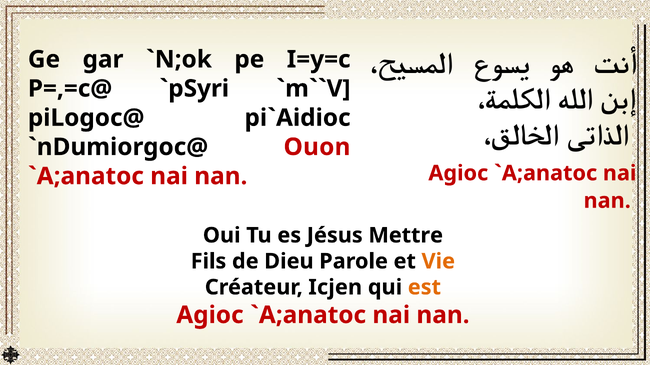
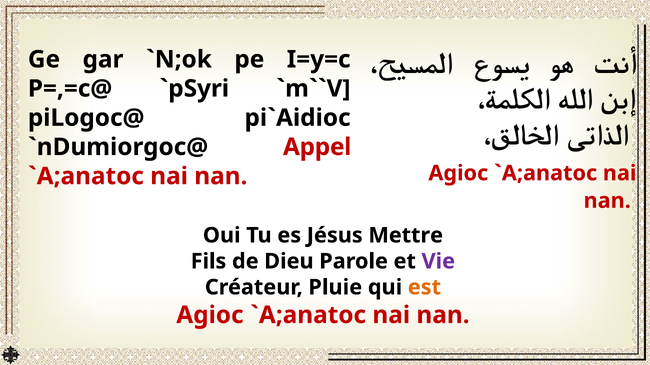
Ouon: Ouon -> Appel (317, 147)
Vie colour: orange -> purple (438, 262)
Icjen: Icjen -> Pluie (335, 288)
